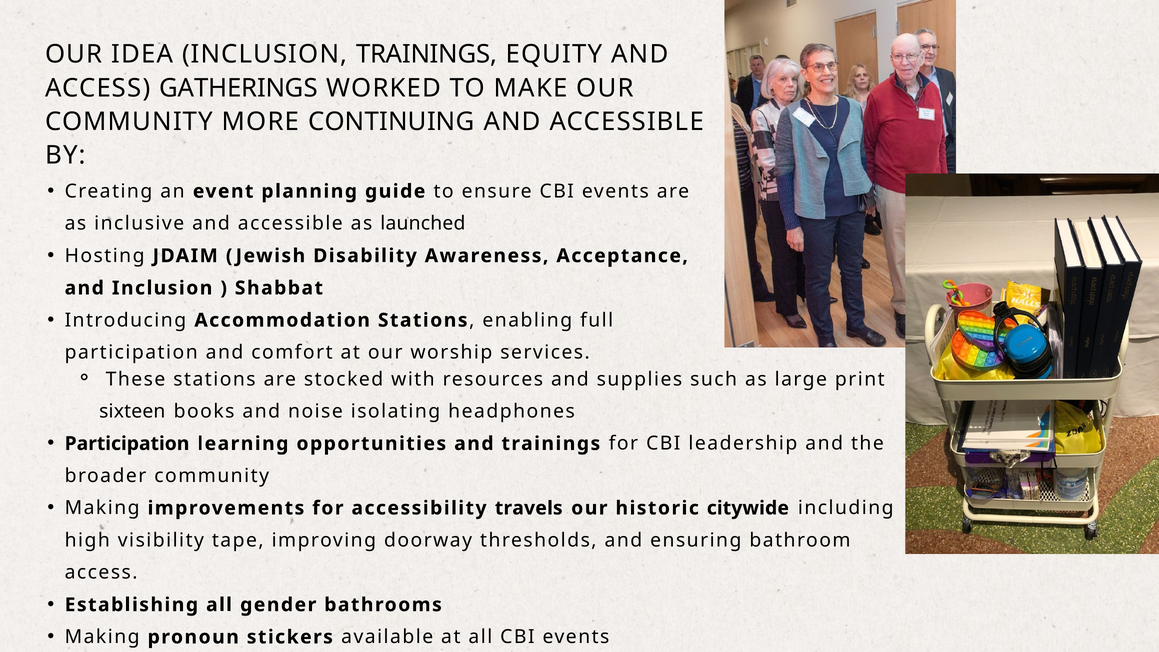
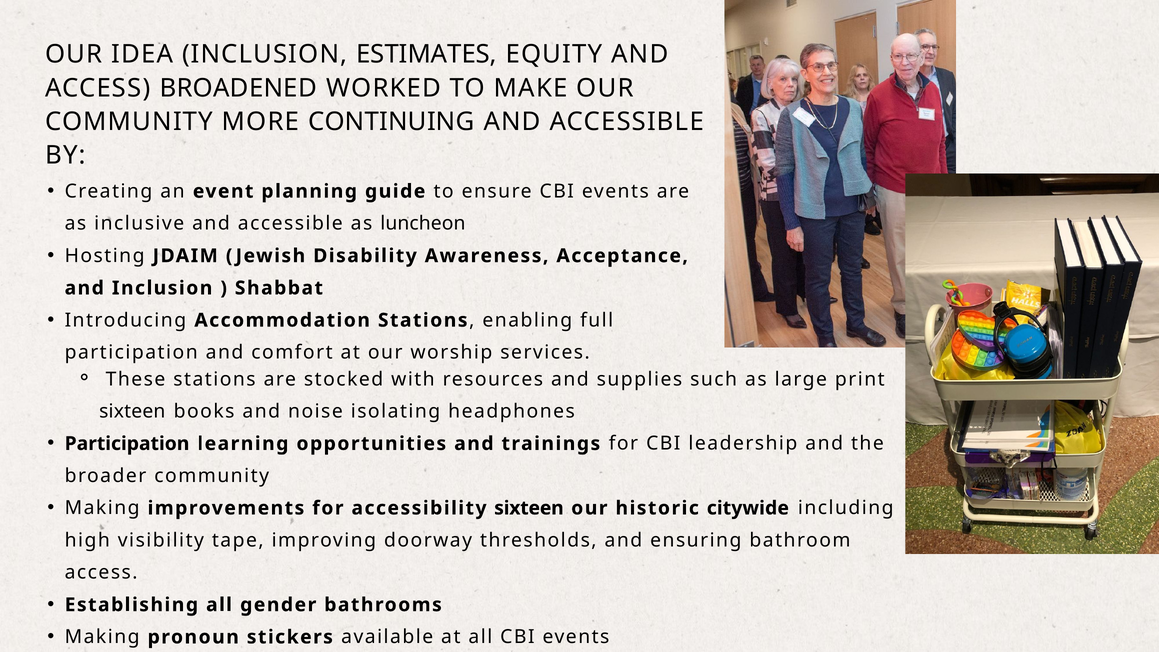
INCLUSION TRAININGS: TRAININGS -> ESTIMATES (427, 54)
GATHERINGS: GATHERINGS -> BROADENED (238, 88)
launched: launched -> luncheon (423, 224)
accessibility travels: travels -> sixteen (529, 508)
